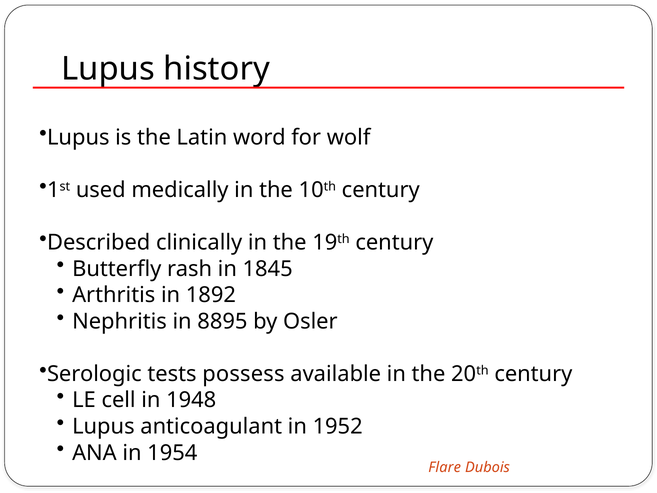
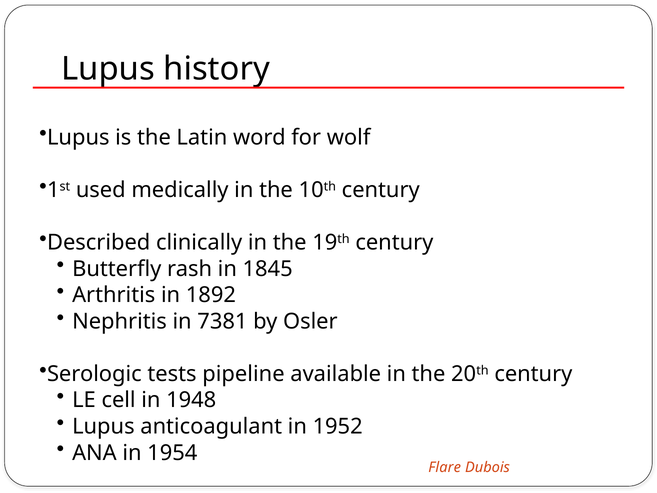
8895: 8895 -> 7381 (222, 321)
possess: possess -> pipeline (243, 374)
